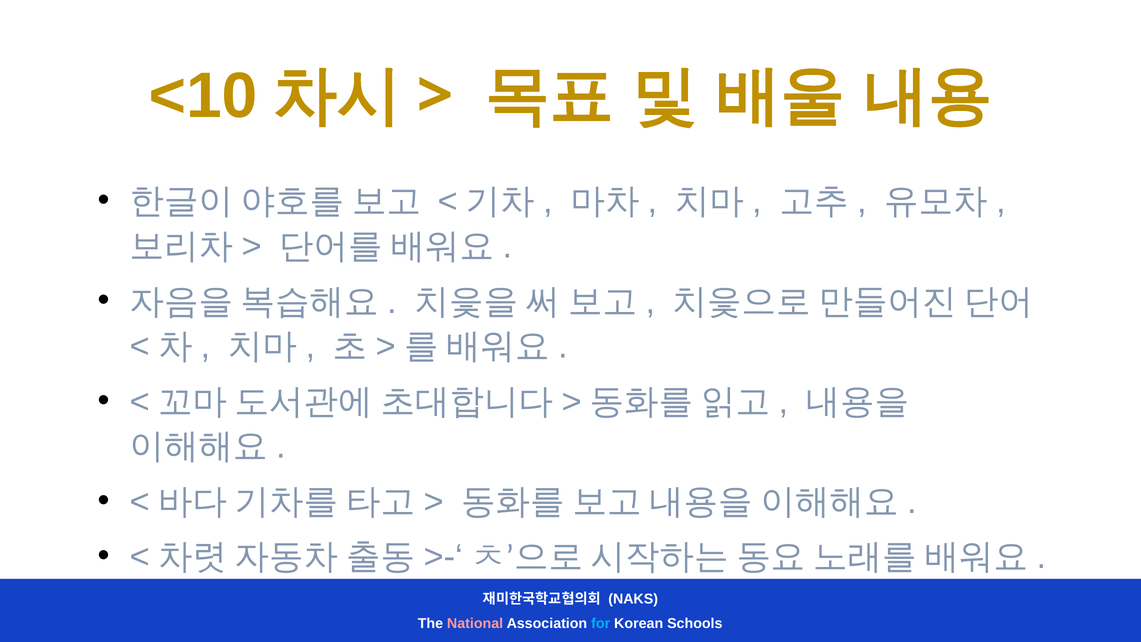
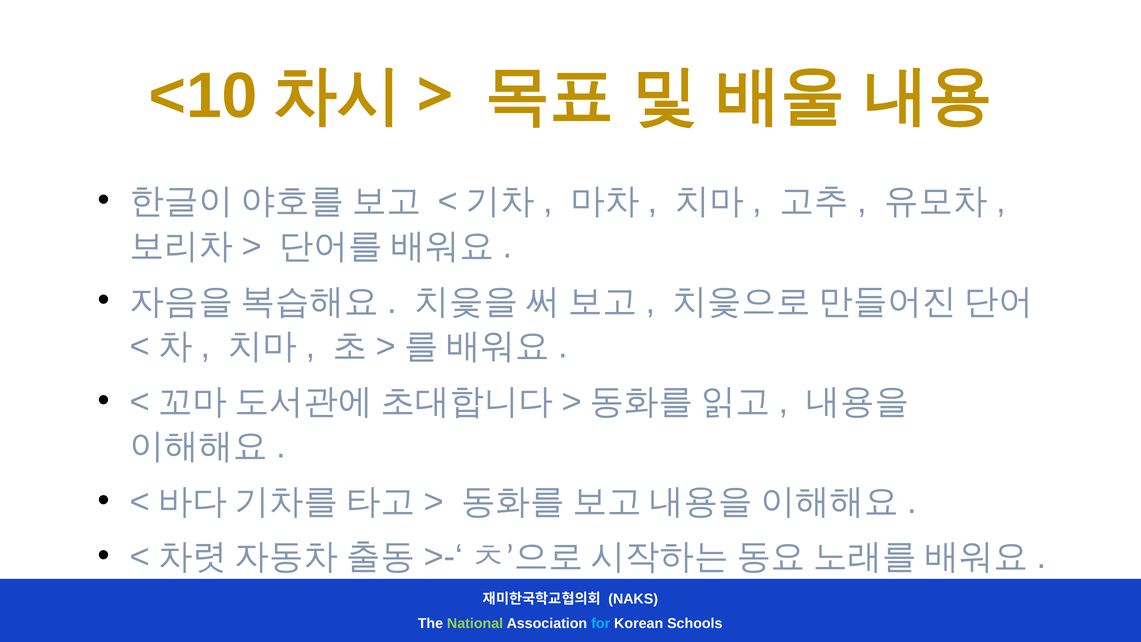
National colour: pink -> light green (475, 623)
